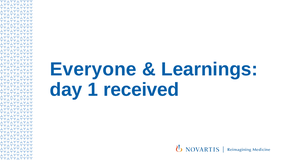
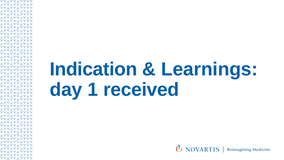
Everyone: Everyone -> Indication (93, 69)
